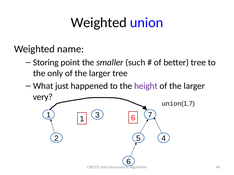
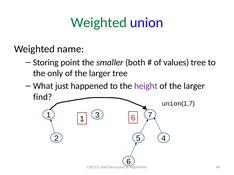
Weighted colour: black -> green (99, 23)
such: such -> both (135, 63)
better: better -> values (176, 63)
very: very -> find (43, 97)
